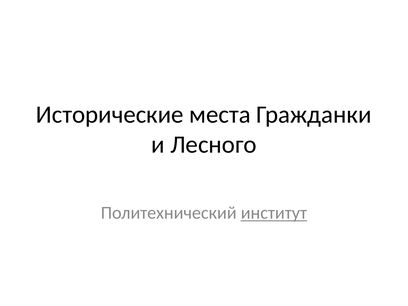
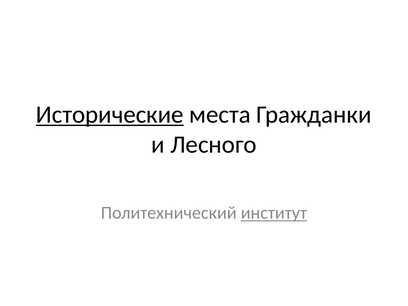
Исторические underline: none -> present (110, 115)
